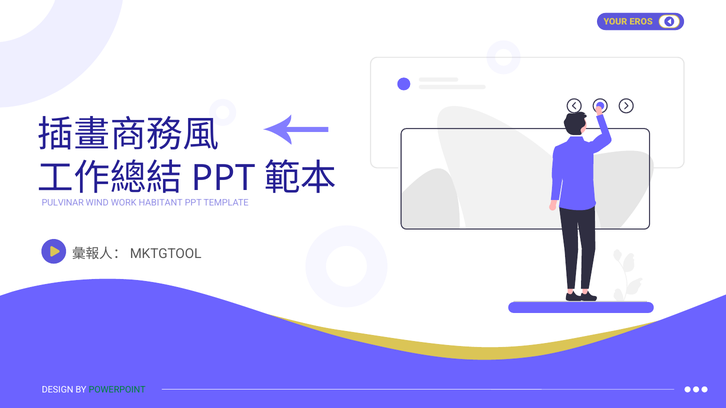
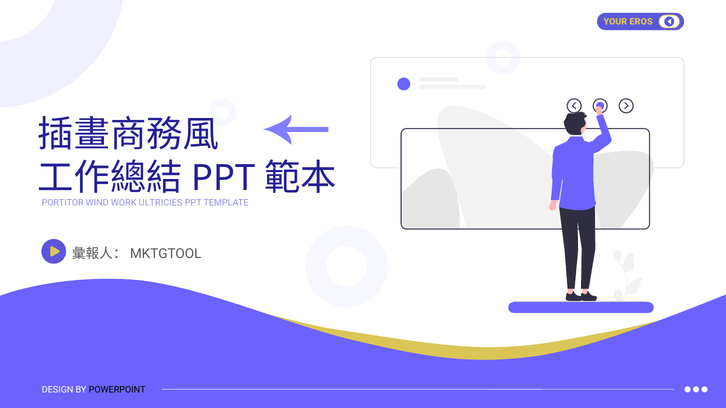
PULVINAR: PULVINAR -> PORTITOR (63, 203)
HABITANT: HABITANT -> ULTRICIES (161, 203)
POWERPOINT colour: green -> black (117, 390)
